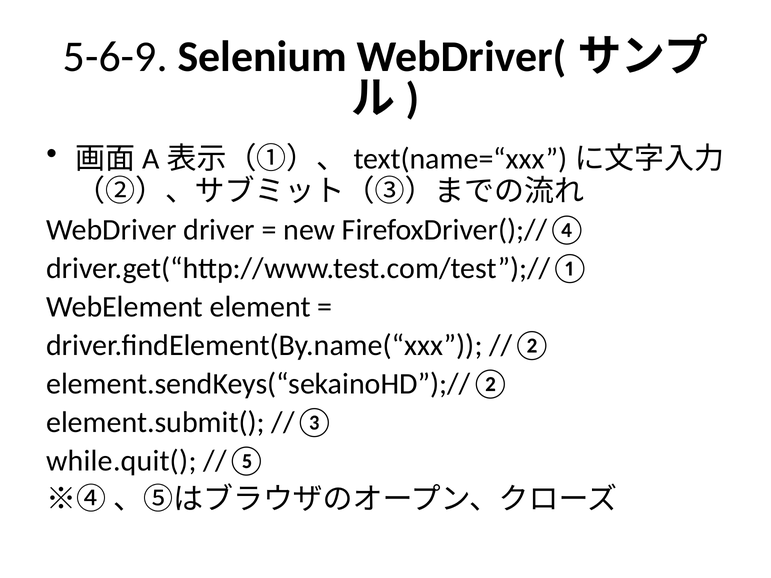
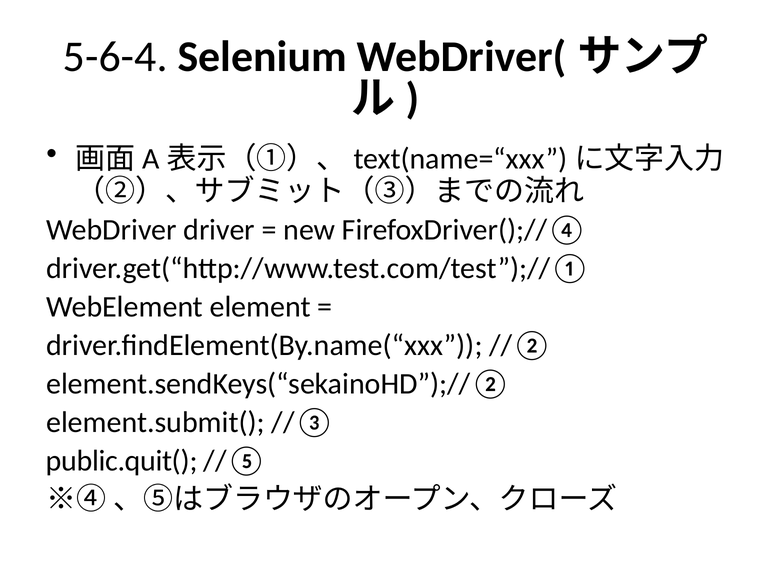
5-6-9: 5-6-9 -> 5-6-4 (115, 57)
while.quit(: while.quit( -> public.quit( (122, 461)
